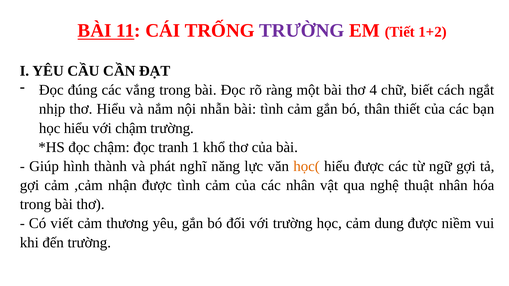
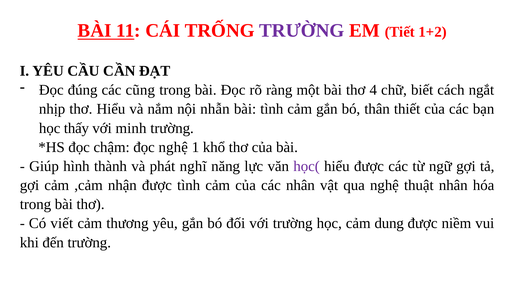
vắng: vắng -> cũng (140, 90)
học hiểu: hiểu -> thấy (76, 128)
với chậm: chậm -> minh (131, 128)
đọc tranh: tranh -> nghệ (173, 147)
học( colour: orange -> purple (307, 166)
